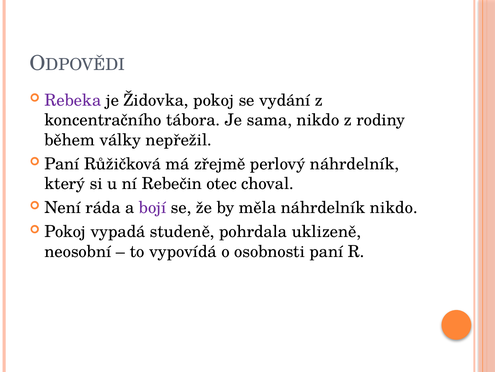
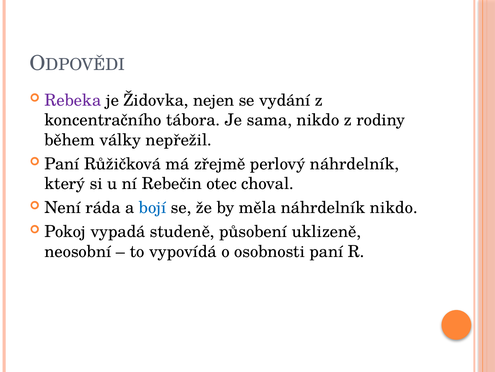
Židovka pokoj: pokoj -> nejen (214, 100)
bojí colour: purple -> blue (153, 207)
pohrdala: pohrdala -> působení (253, 231)
